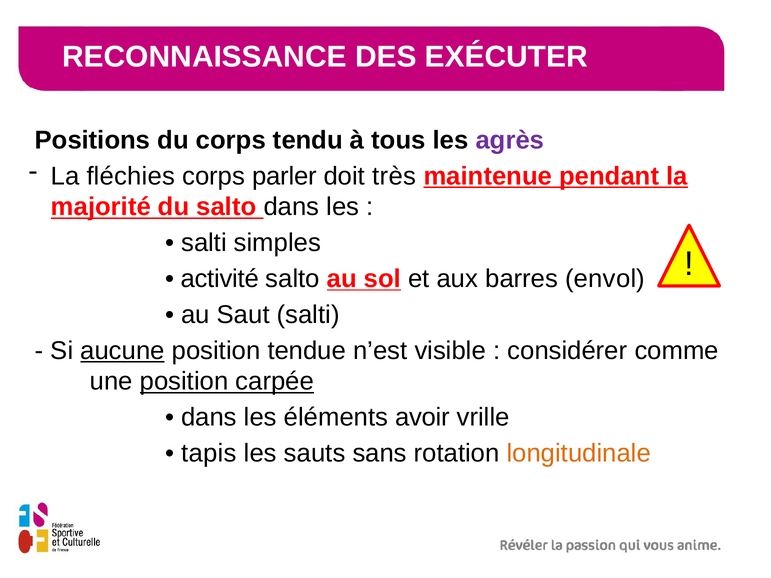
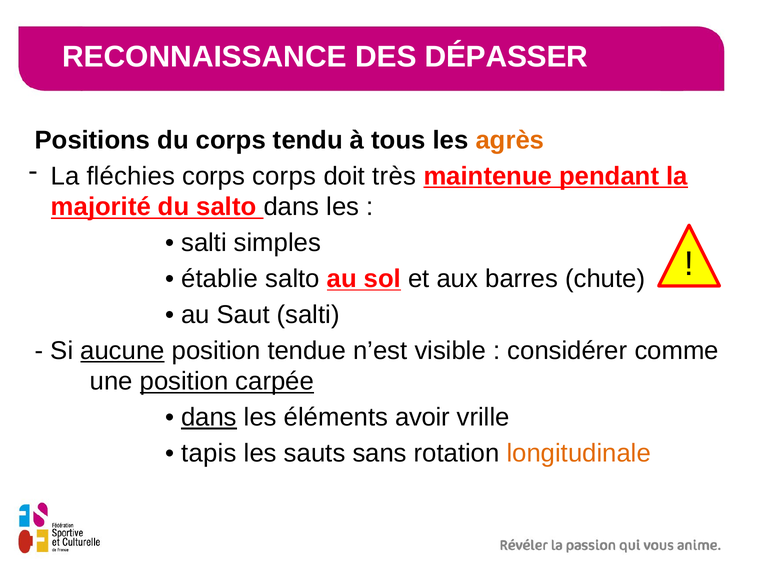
EXÉCUTER: EXÉCUTER -> DÉPASSER (506, 57)
agrès colour: purple -> orange (510, 140)
corps parler: parler -> corps (284, 176)
activité: activité -> établie (220, 279)
envol: envol -> chute (605, 279)
dans underline: none -> present (209, 418)
